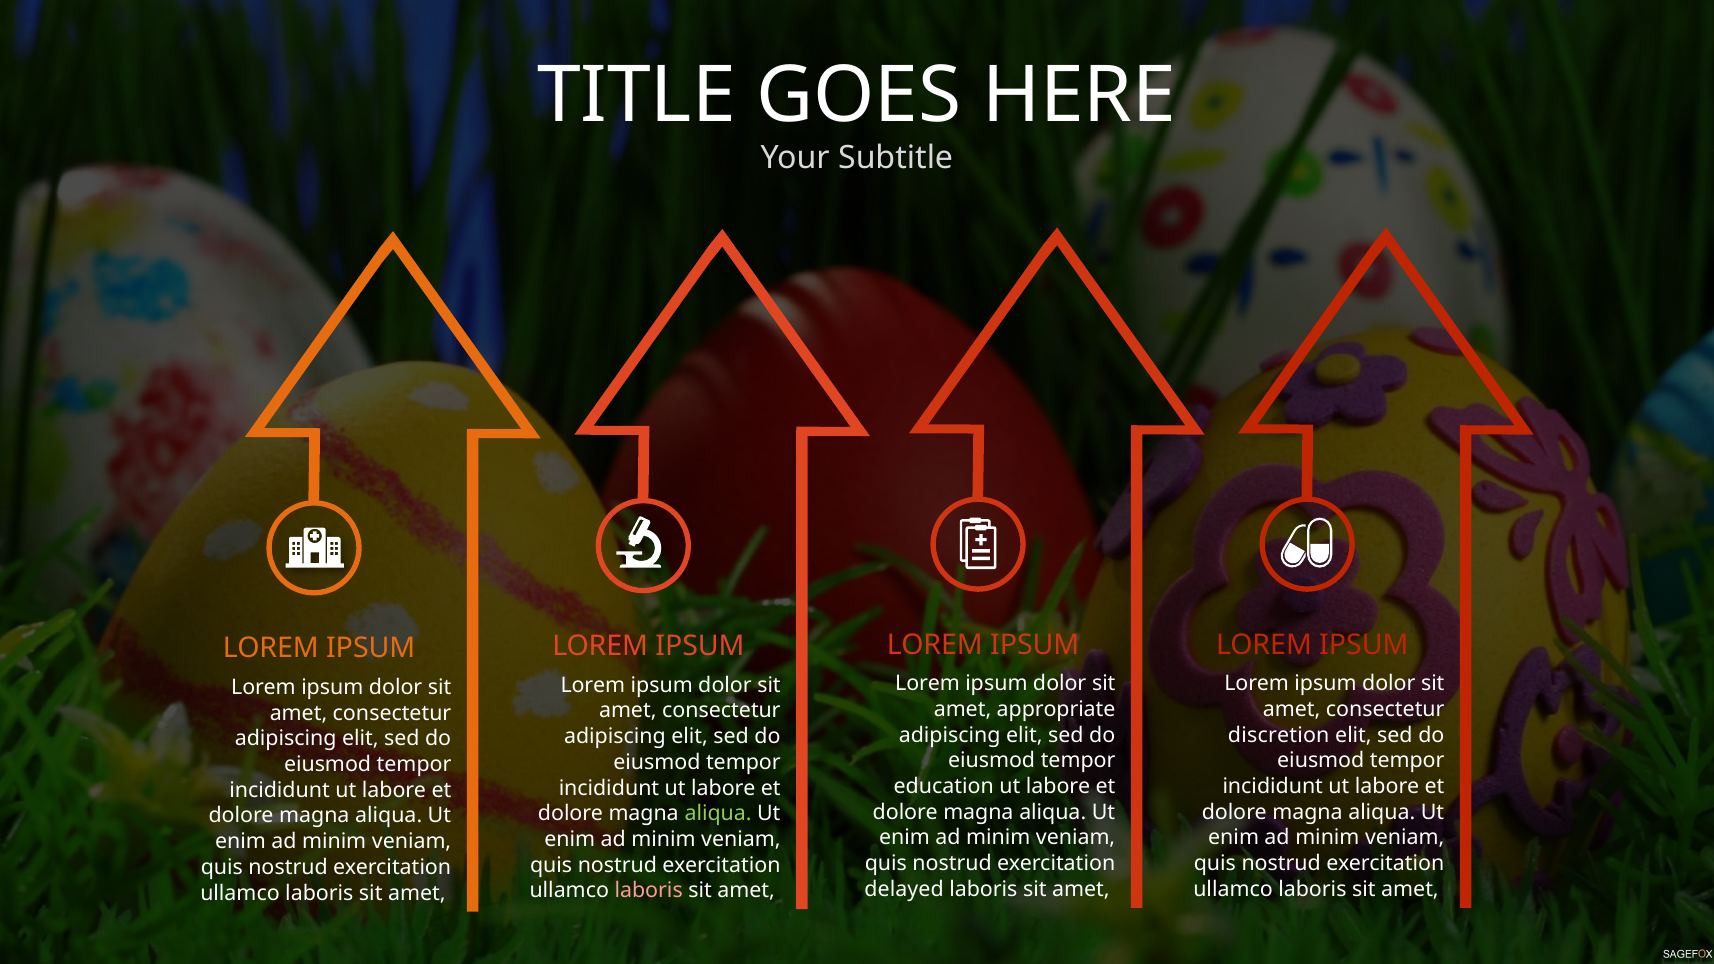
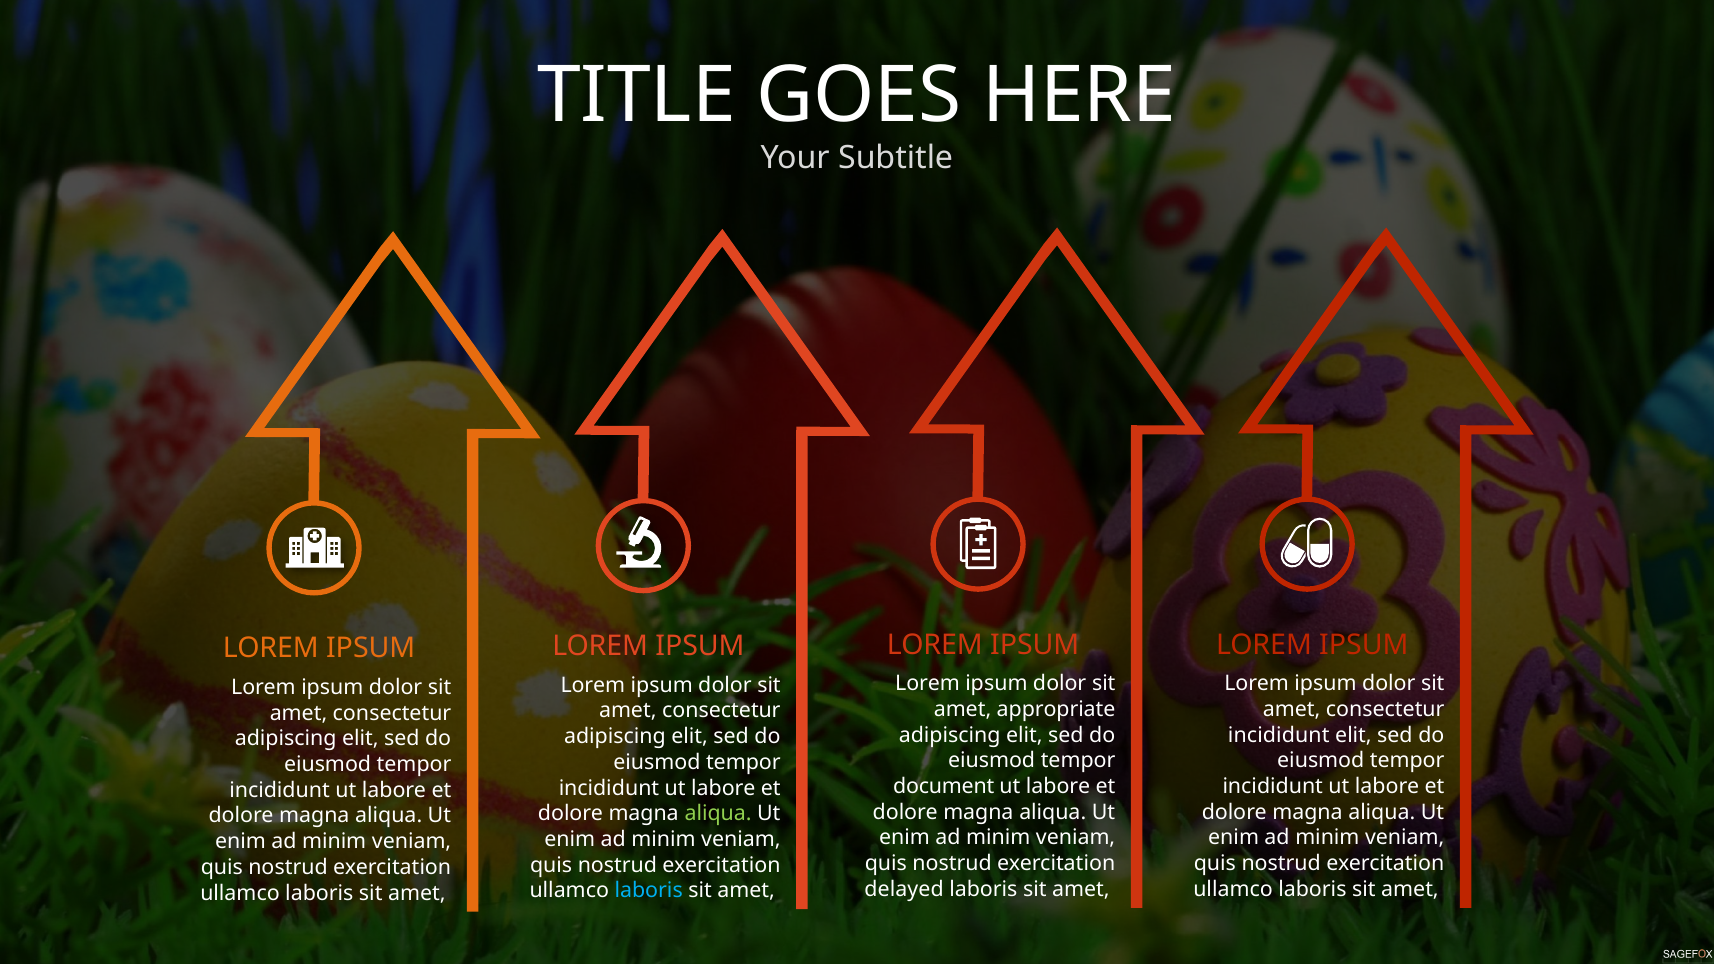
discretion: discretion -> incididunt (1279, 735)
education: education -> document (944, 787)
laboris colour: pink -> light blue (649, 891)
